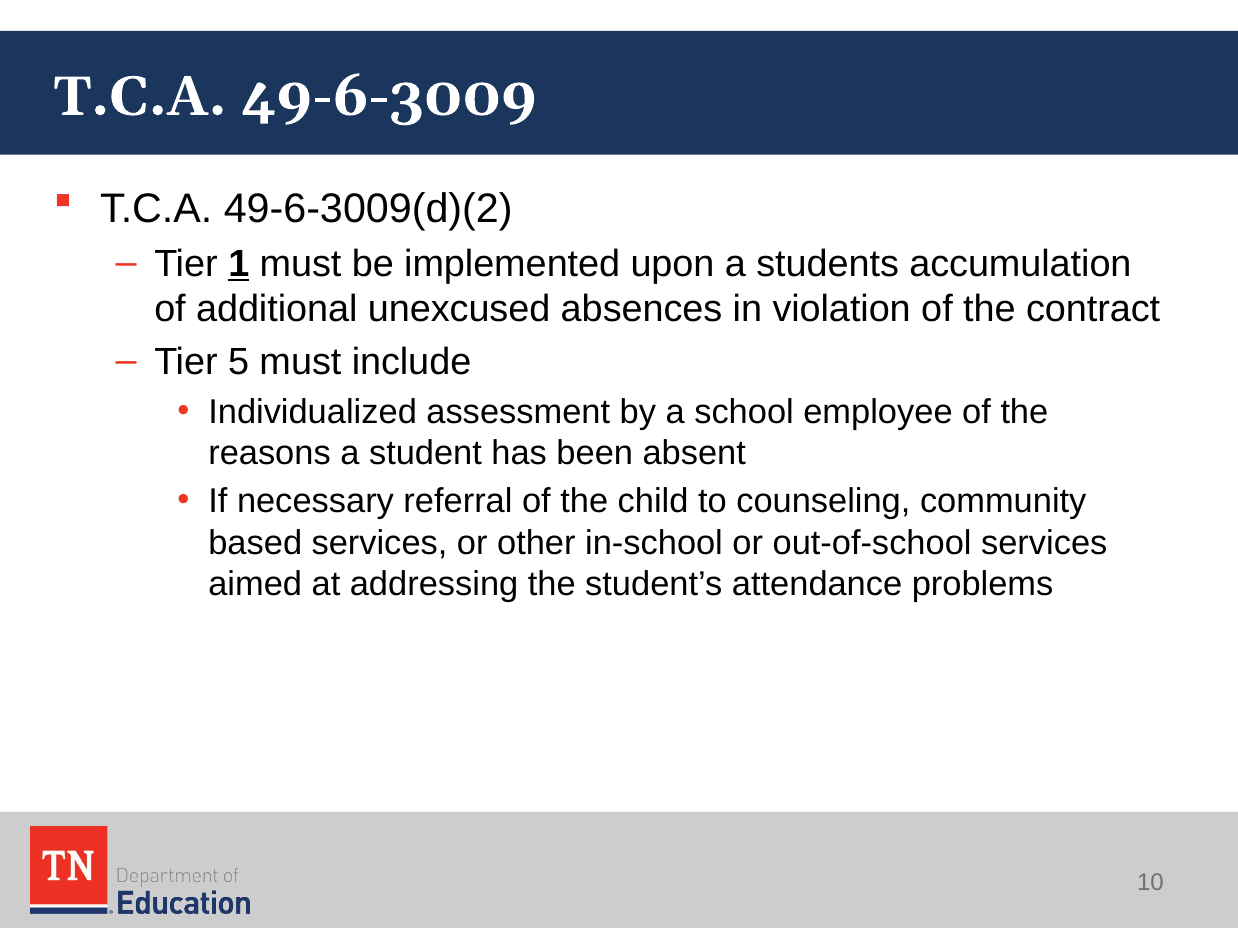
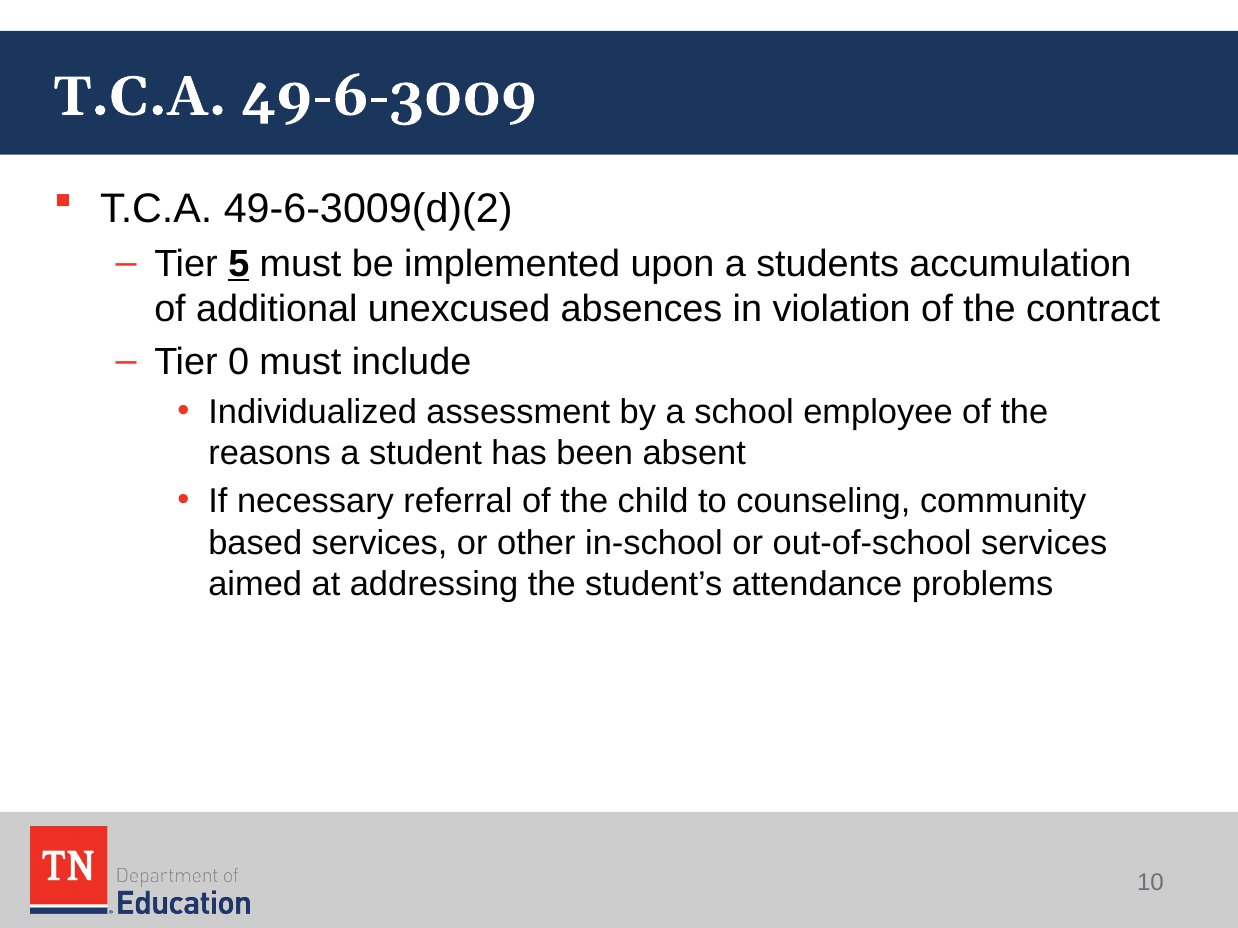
1: 1 -> 5 (239, 264)
5: 5 -> 0 (239, 362)
